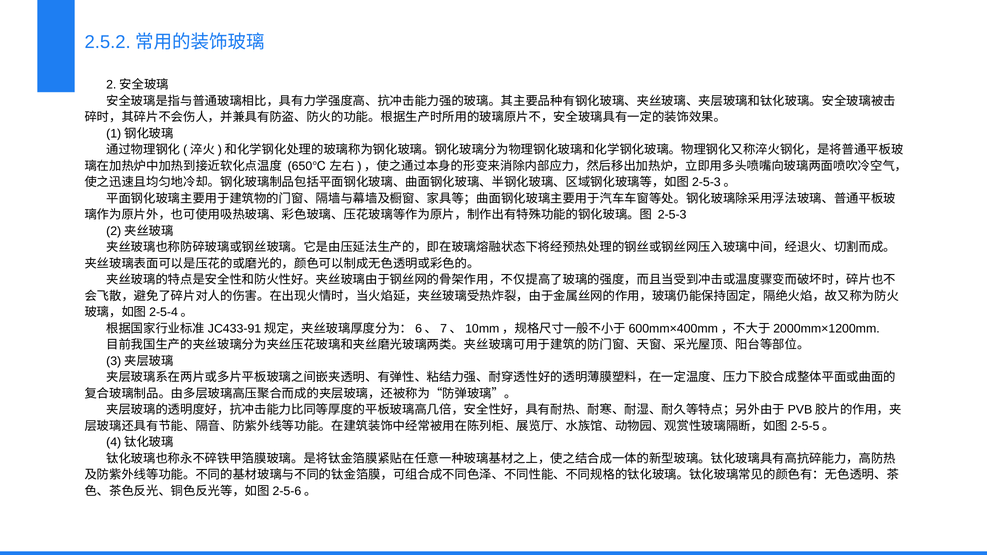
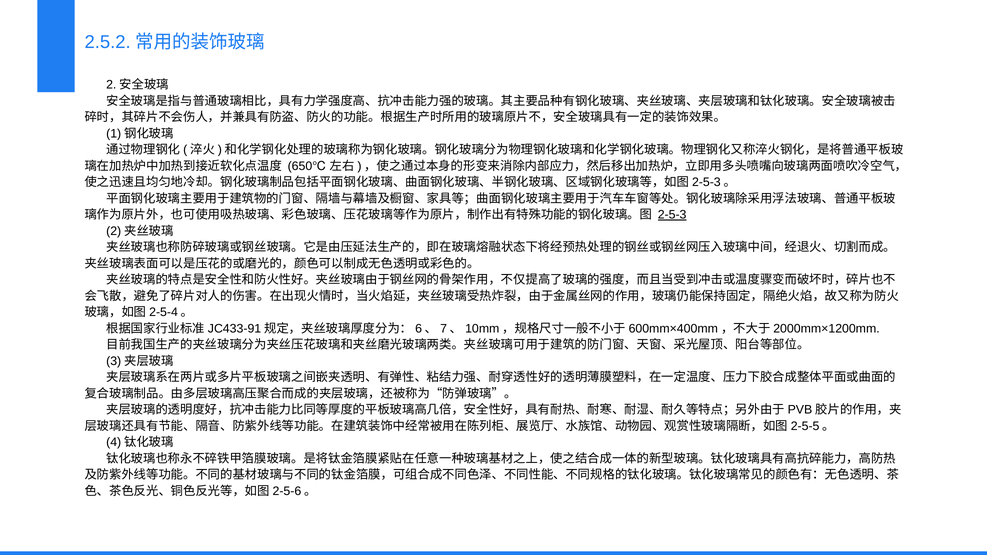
2-5-3 underline: none -> present (672, 215)
